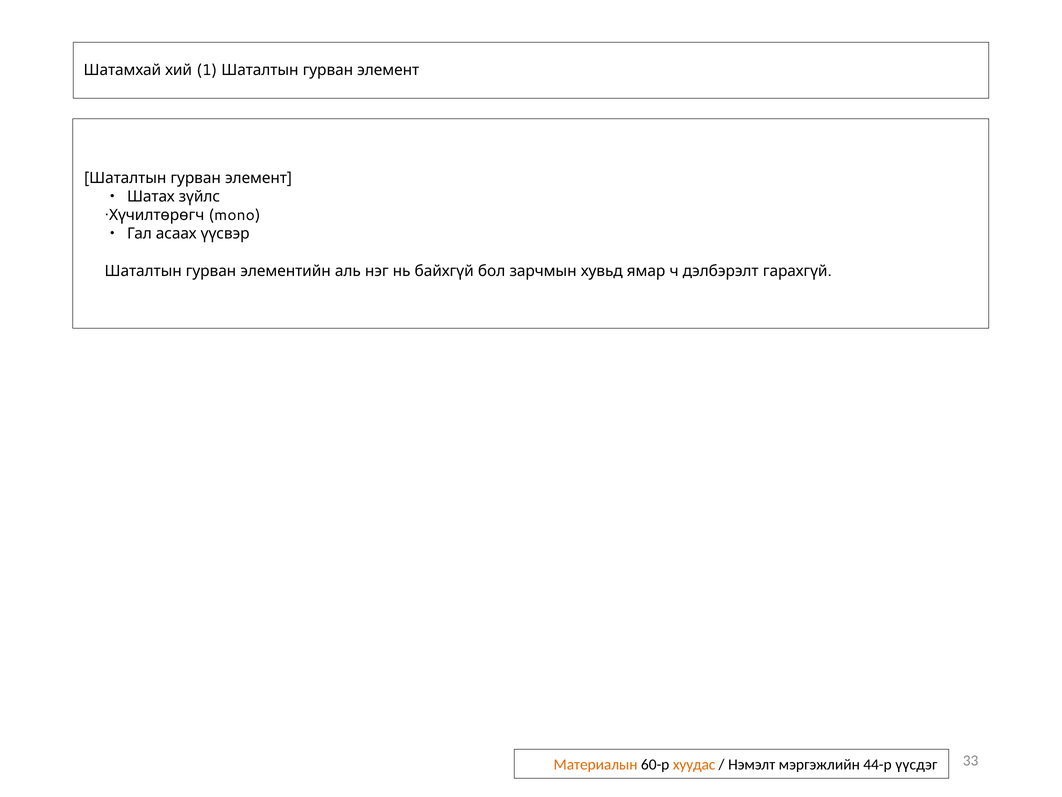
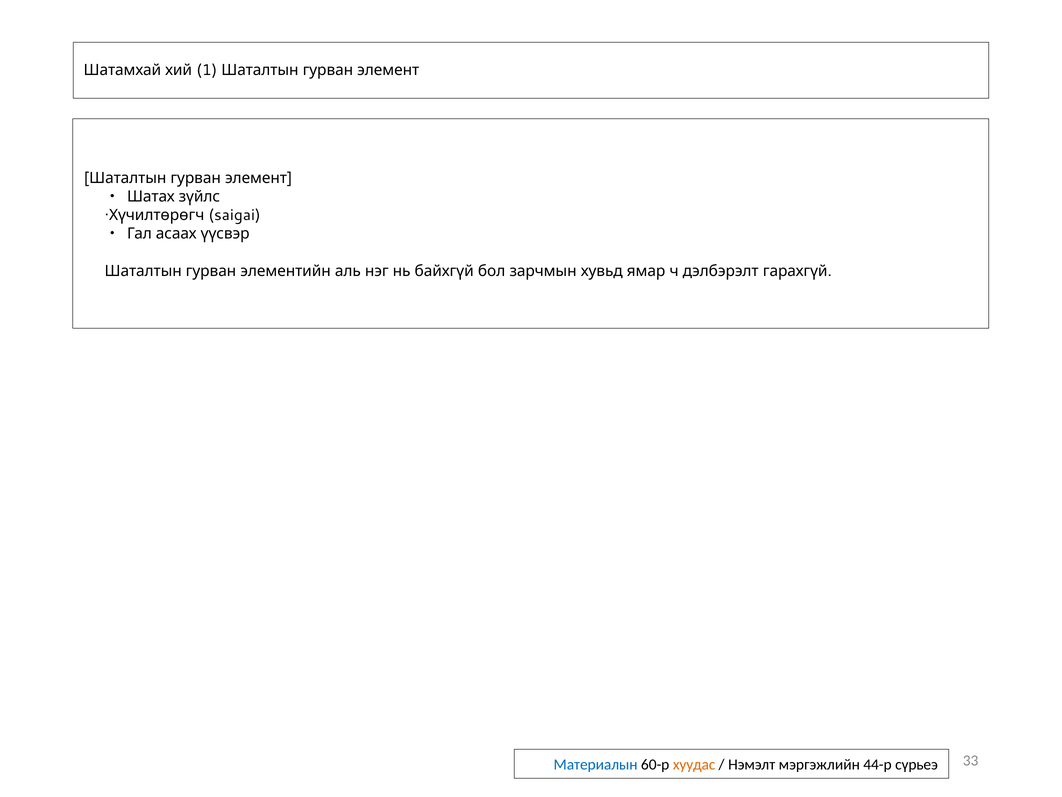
mono: mono -> saigai (235, 215)
Материалын colour: orange -> blue (596, 764)
үүсдэг: үүсдэг -> сүрьеэ (917, 764)
